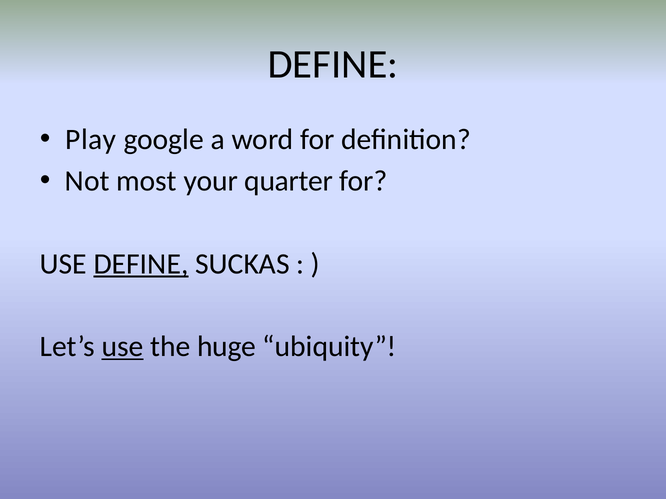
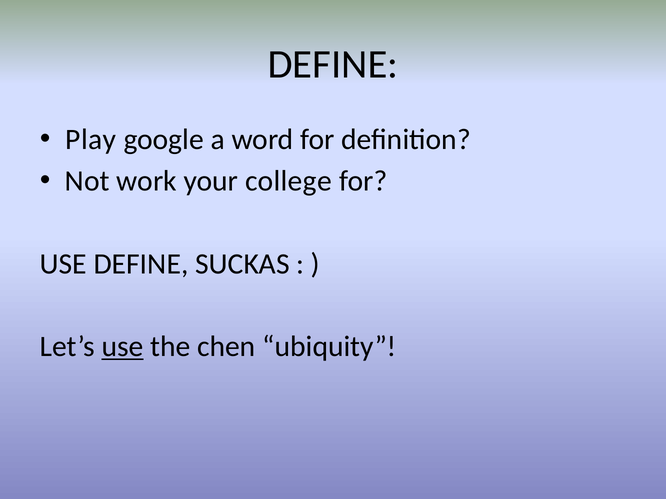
most: most -> work (146, 181)
quarter: quarter -> college (289, 181)
DEFINE underline: present -> none (141, 264)
huge: huge -> chen (226, 347)
